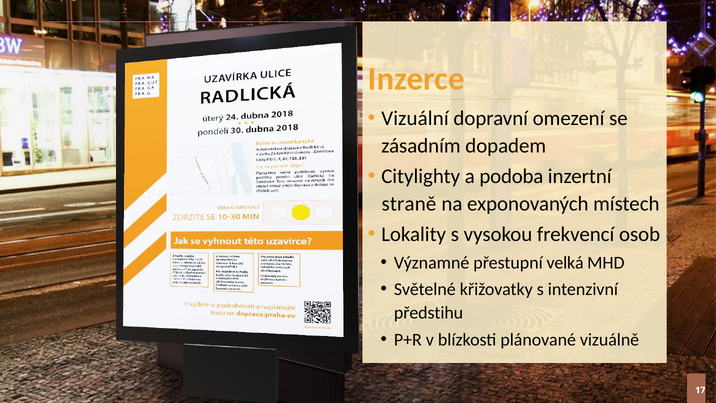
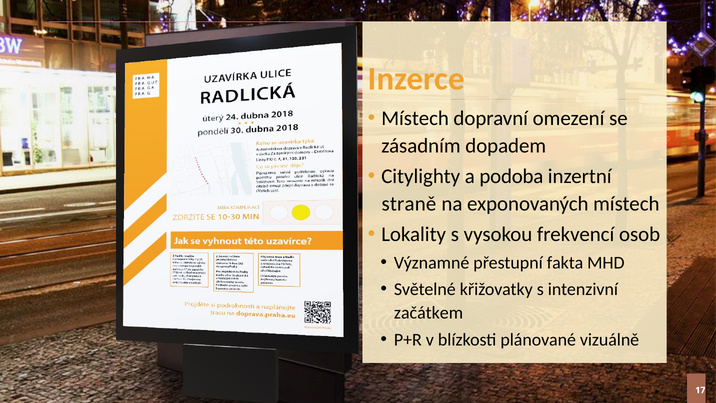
Vizuální: Vizuální -> Místech (415, 118)
velká: velká -> fakta (565, 263)
předstihu: předstihu -> začátkem (429, 313)
